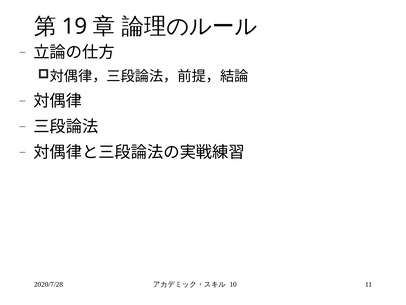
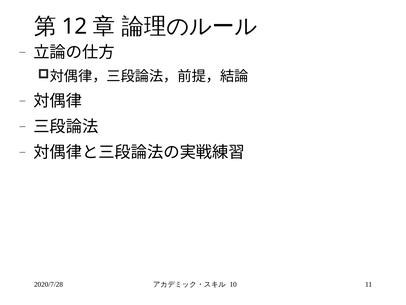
19: 19 -> 12 (75, 26)
